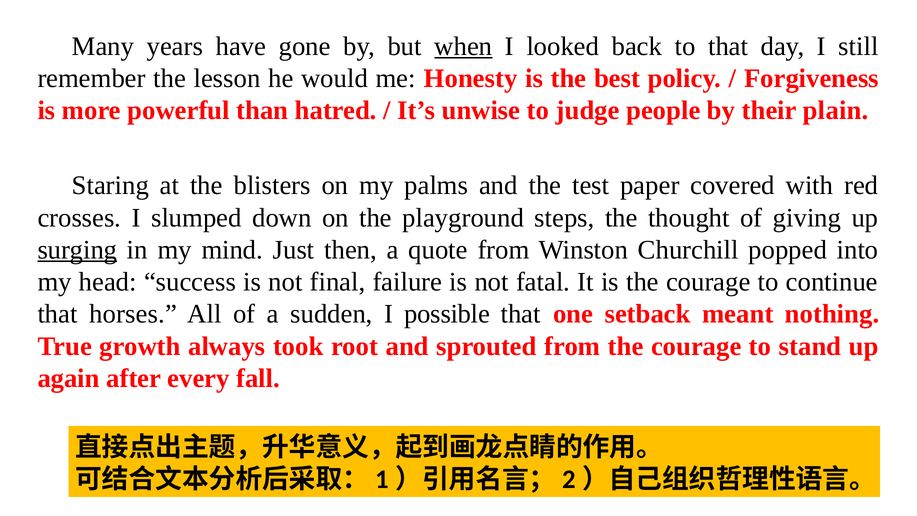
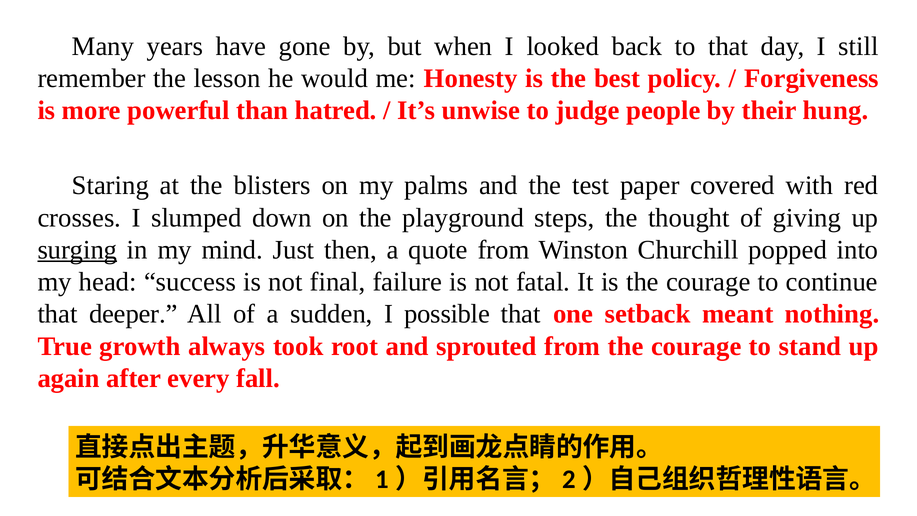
when underline: present -> none (463, 46)
plain: plain -> hung (836, 111)
horses: horses -> deeper (133, 314)
